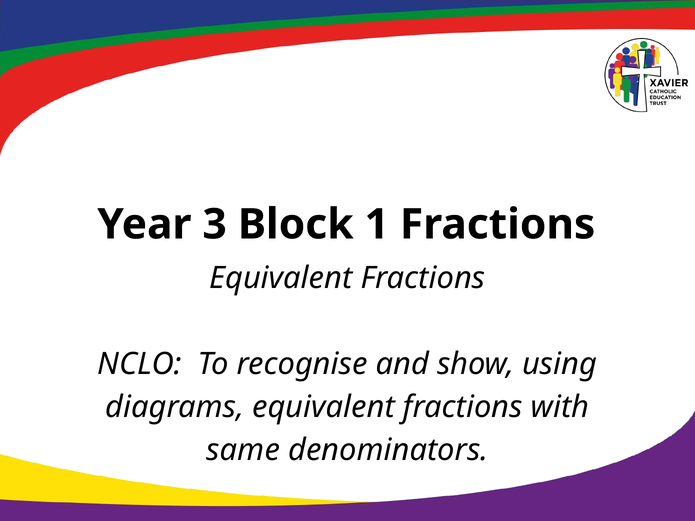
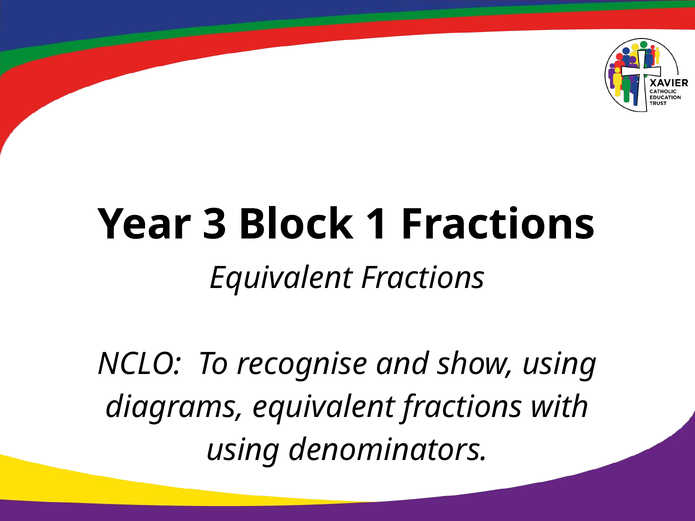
same: same -> using (243, 450)
